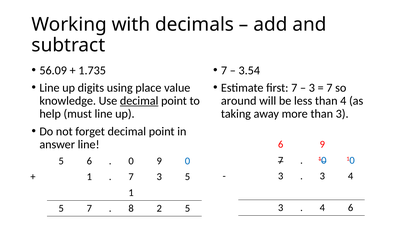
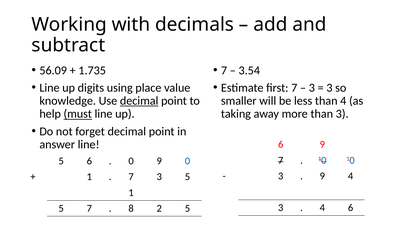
7: 7 -> 3 (329, 88)
around: around -> smaller (239, 101)
must underline: none -> present (78, 114)
3: 3 -> 9 (322, 176)
